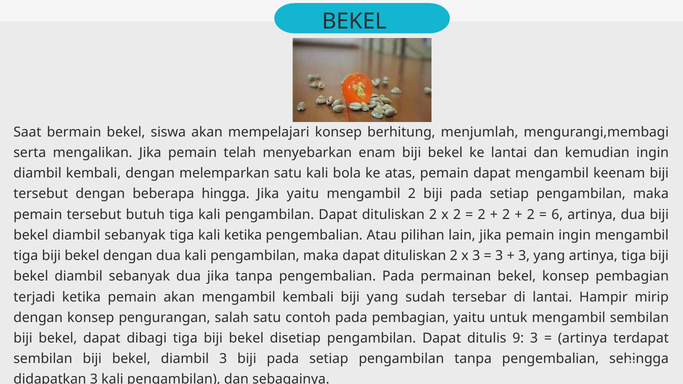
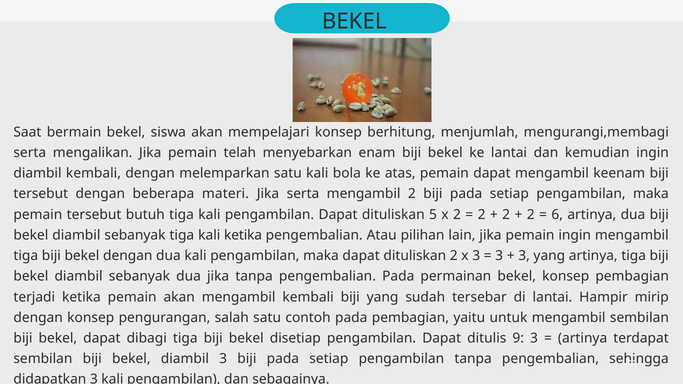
hingga: hingga -> materi (225, 194)
Jika yaitu: yaitu -> serta (303, 194)
pengambilan Dapat dituliskan 2: 2 -> 5 (433, 215)
